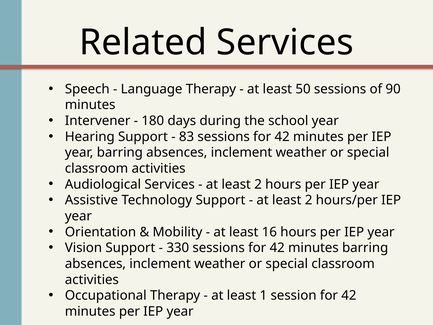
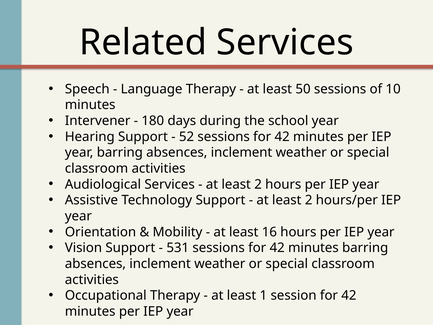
90: 90 -> 10 (393, 89)
83: 83 -> 52 (187, 137)
330: 330 -> 531 (178, 248)
